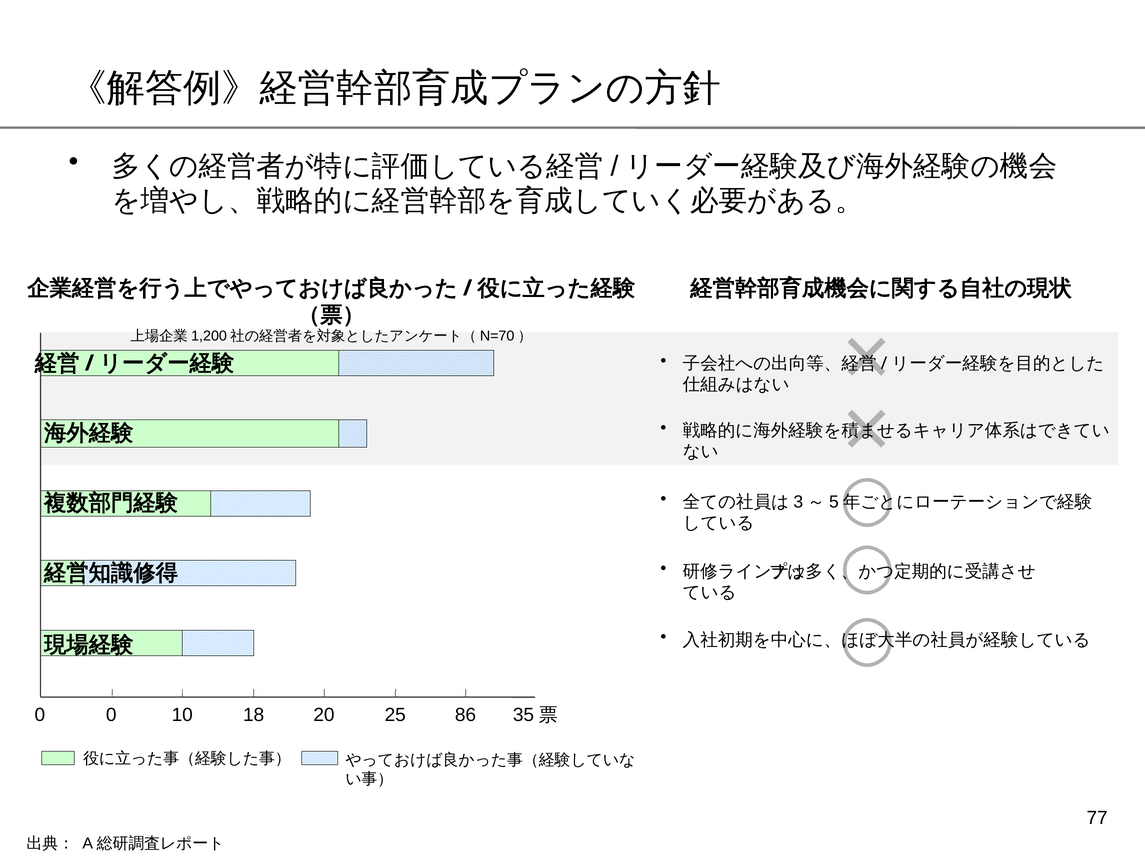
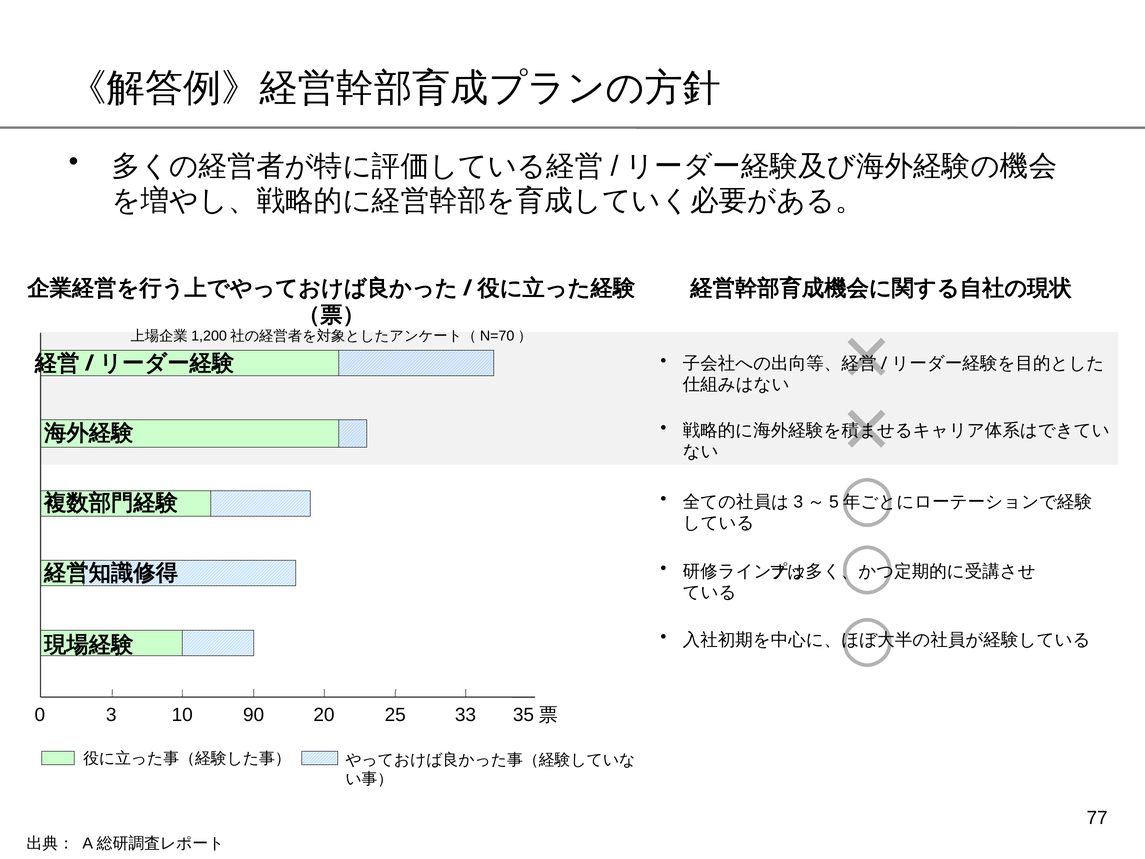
0 0: 0 -> 3 (111, 715)
18: 18 -> 90 (254, 715)
86: 86 -> 33 (466, 715)
